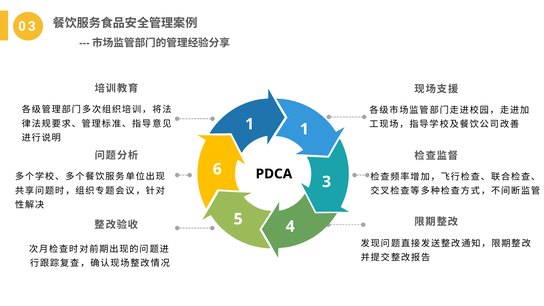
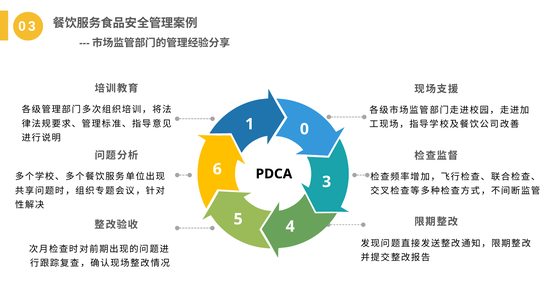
1 1: 1 -> 0 (304, 129)
